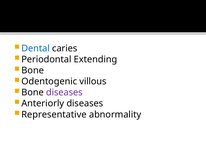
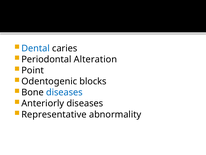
Extending: Extending -> Alteration (95, 59)
Bone: Bone -> Point (33, 70)
villous: villous -> blocks (93, 81)
diseases colour: purple -> blue (64, 92)
